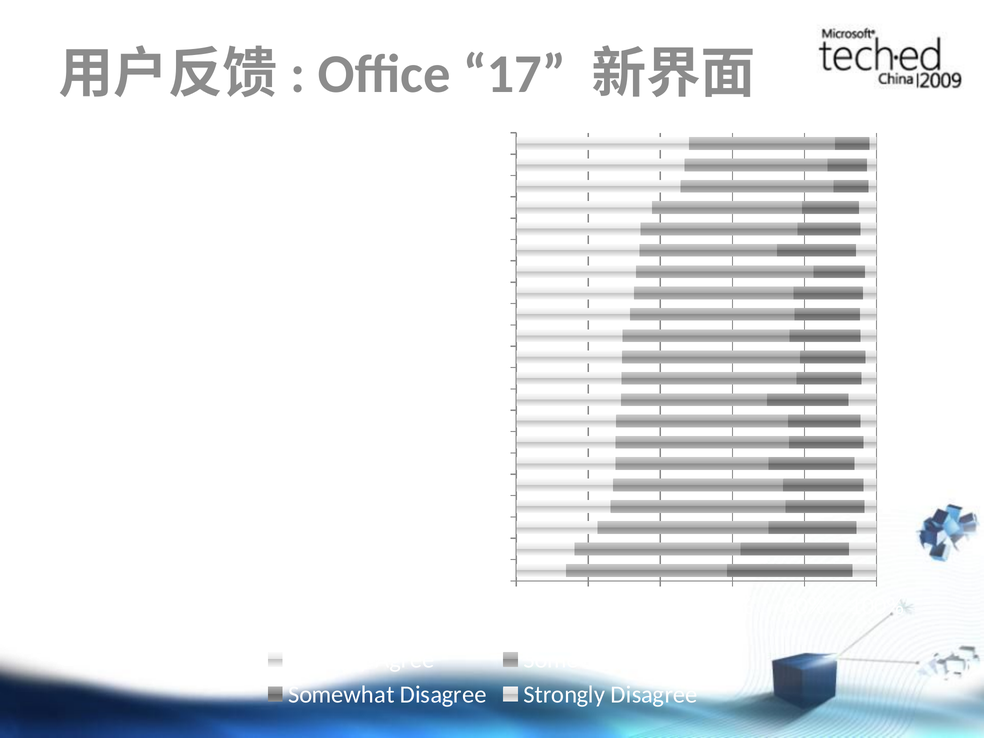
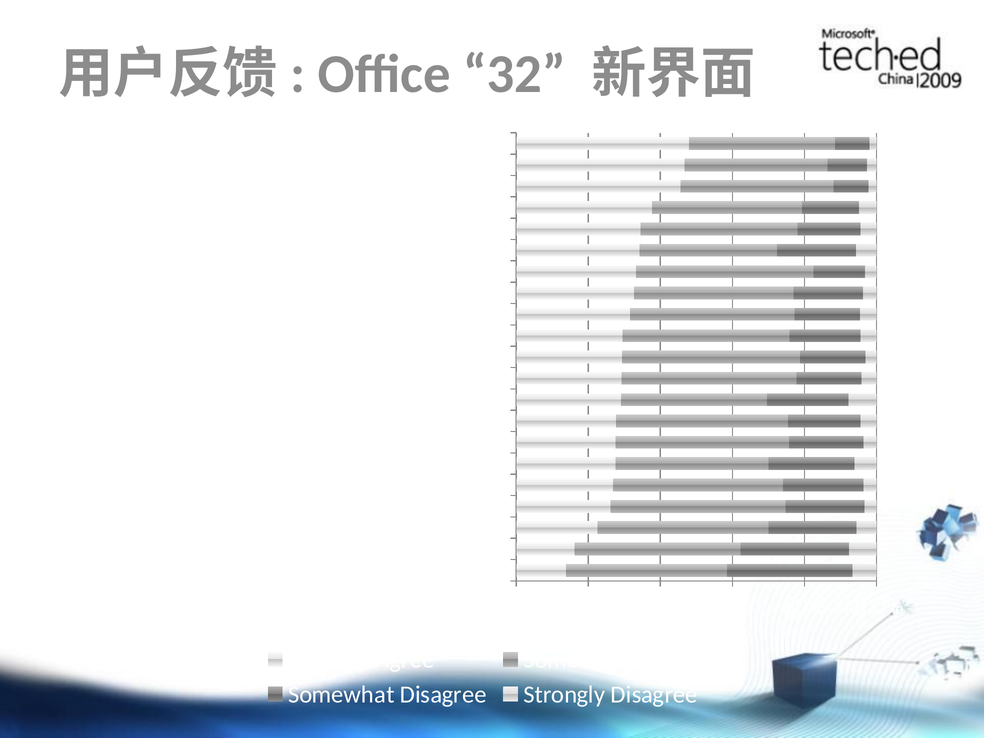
17: 17 -> 32 (514, 74)
